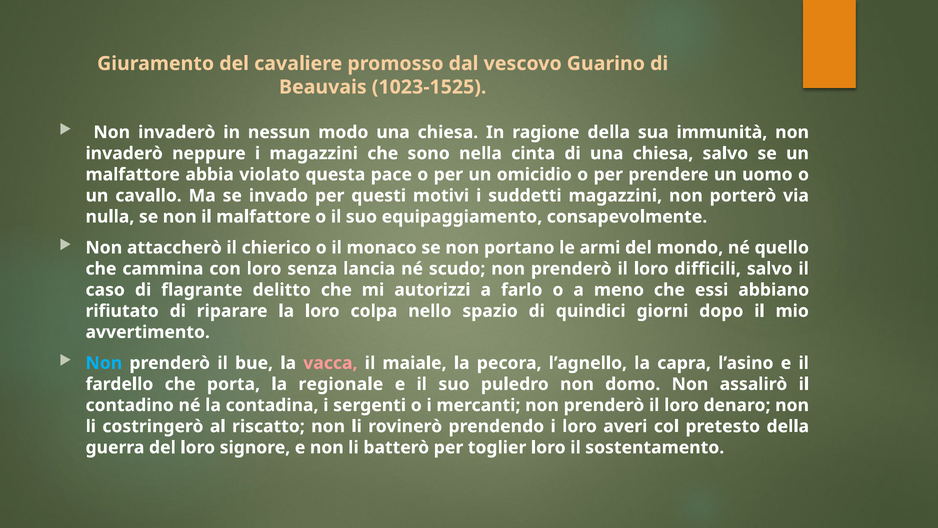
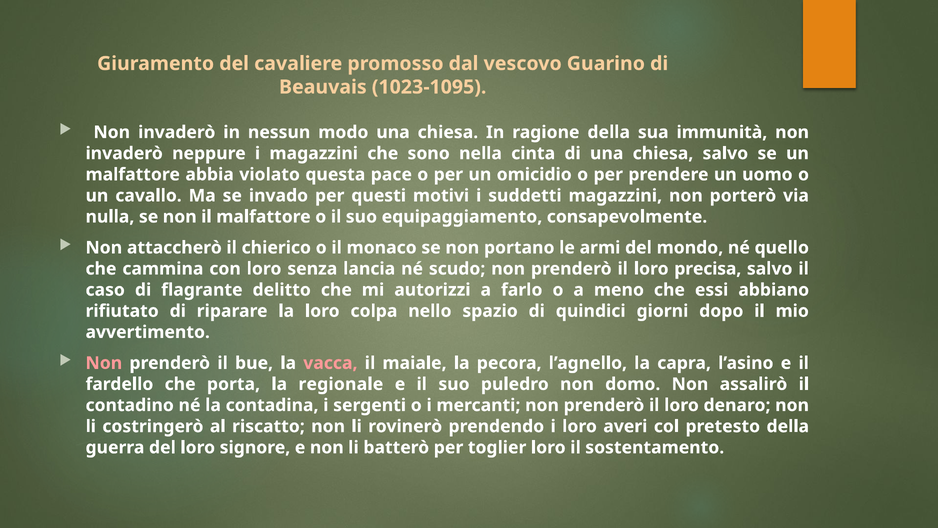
1023-1525: 1023-1525 -> 1023-1095 (429, 87)
difficili: difficili -> precisa (708, 269)
Non colour: light blue -> pink (104, 363)
